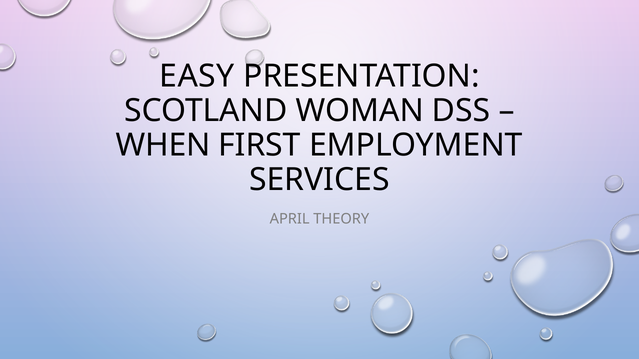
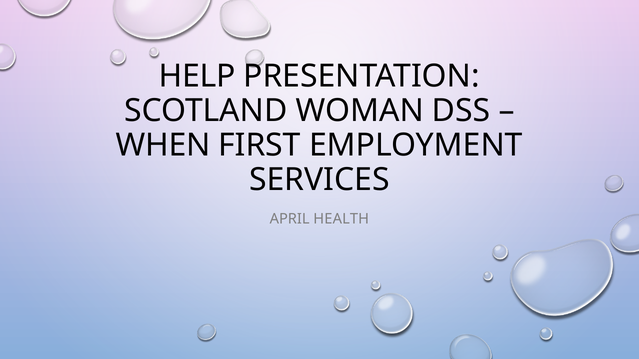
EASY: EASY -> HELP (197, 76)
THEORY: THEORY -> HEALTH (341, 219)
